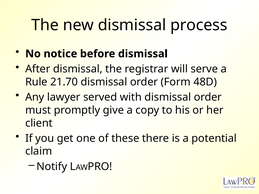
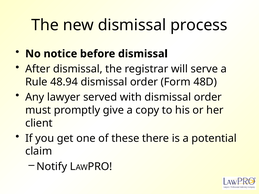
21.70: 21.70 -> 48.94 (64, 82)
